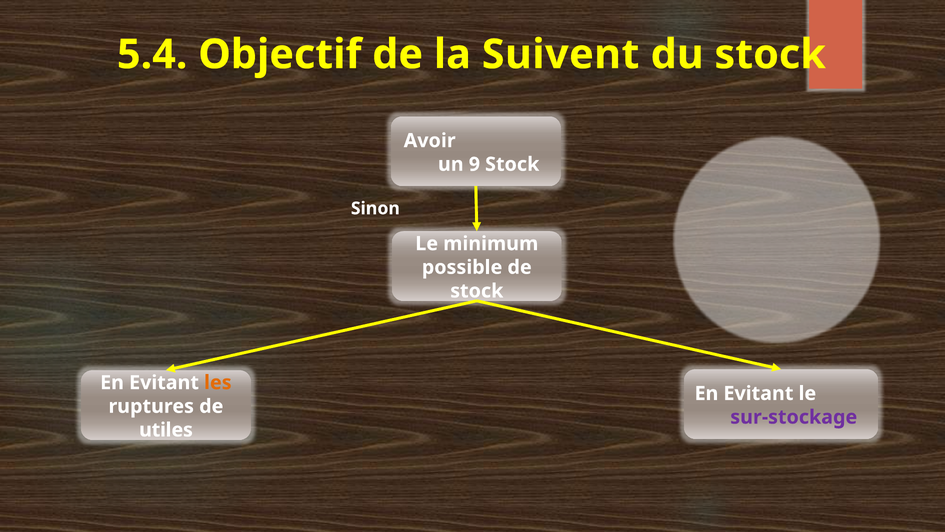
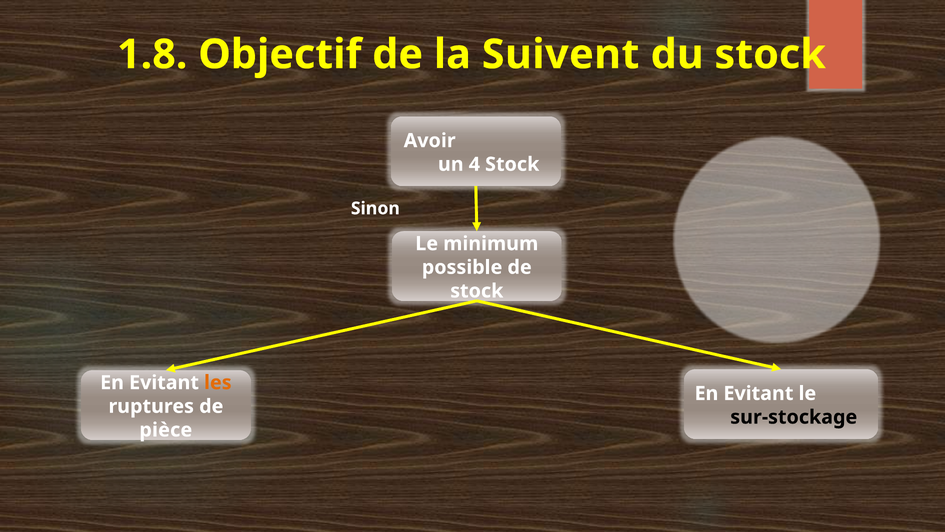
5.4: 5.4 -> 1.8 (152, 54)
9: 9 -> 4 (474, 164)
sur-stockage colour: purple -> black (794, 417)
utiles: utiles -> pièce (166, 430)
